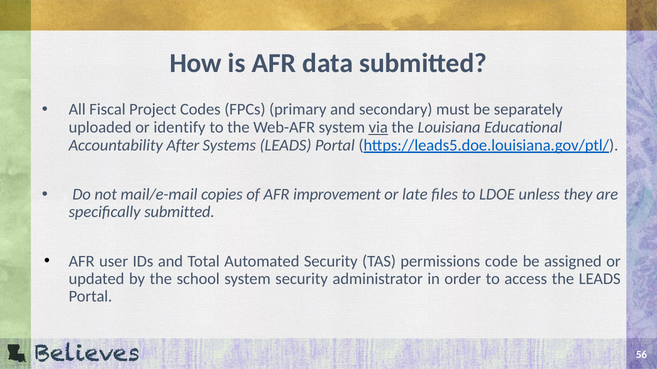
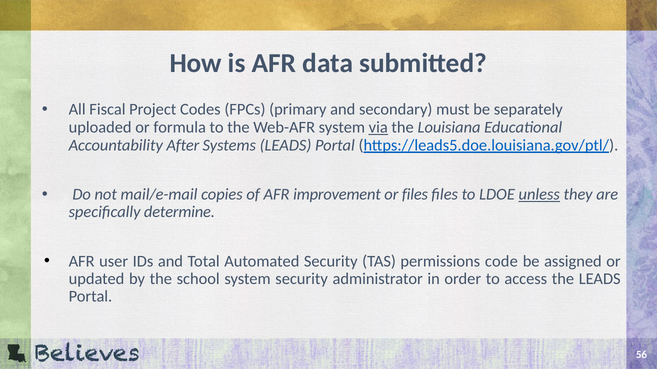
identify: identify -> formula (180, 127)
or late: late -> files (415, 195)
unless underline: none -> present (539, 195)
specifically submitted: submitted -> determine (179, 212)
